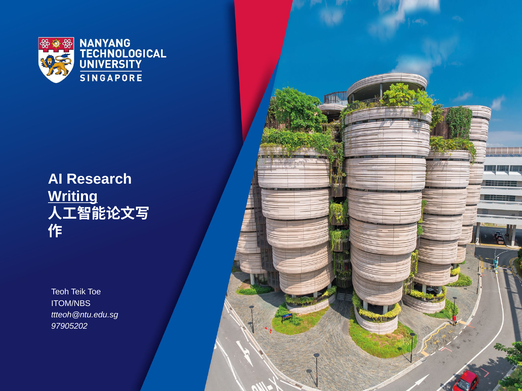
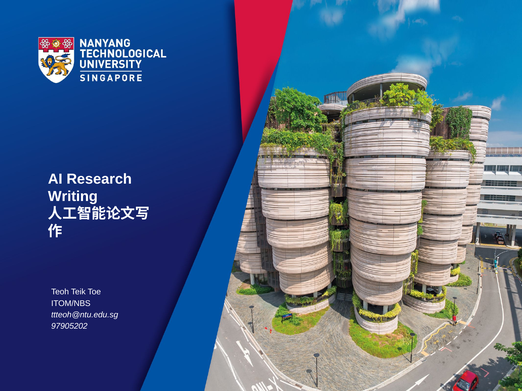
Writing underline: present -> none (73, 197)
